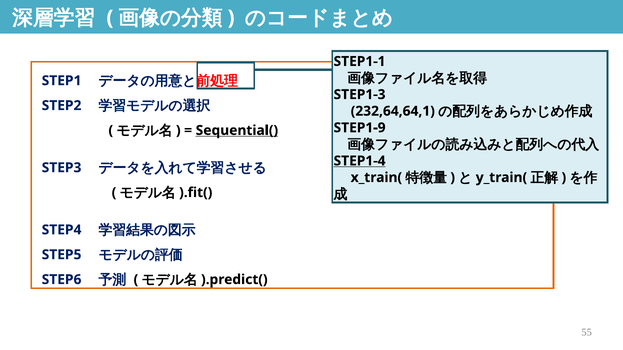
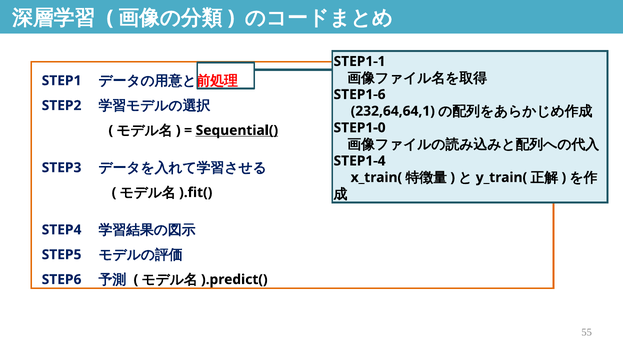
STEP1-3: STEP1-3 -> STEP1-6 (360, 95)
STEP1-9: STEP1-9 -> STEP1-0 (360, 128)
STEP1-4 underline: present -> none (360, 161)
